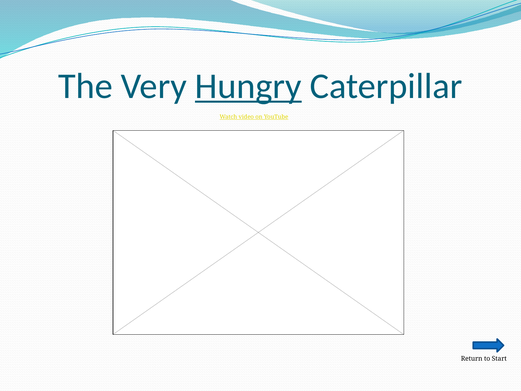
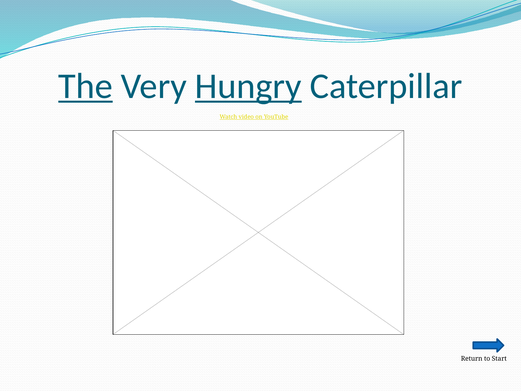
The underline: none -> present (85, 86)
